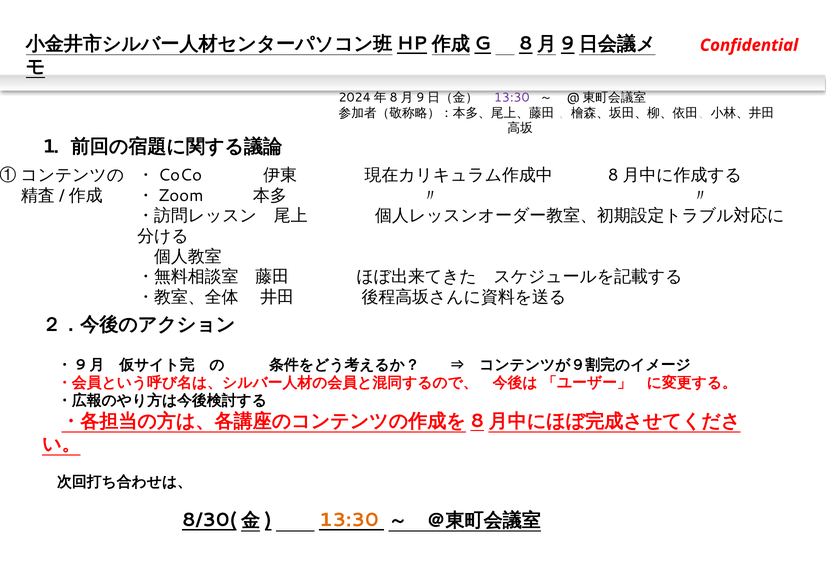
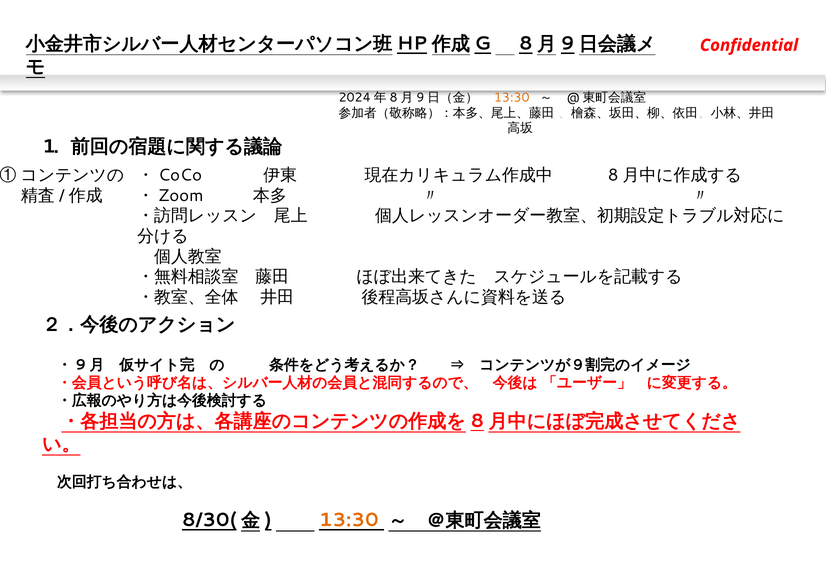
13:30 colour: purple -> orange (512, 98)
